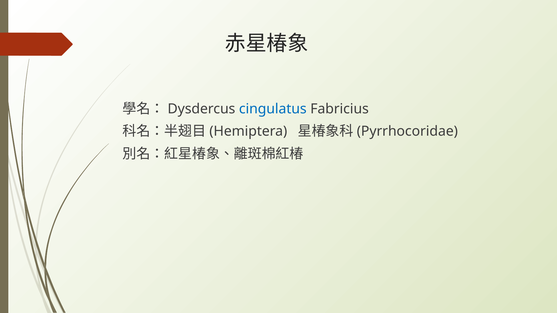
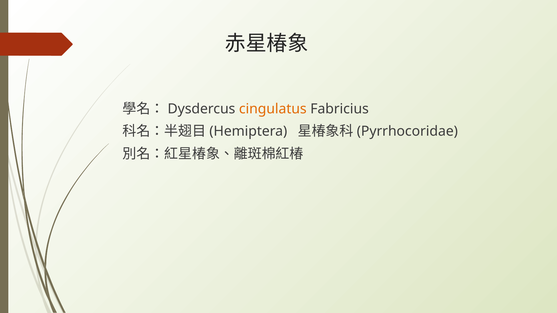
cingulatus colour: blue -> orange (273, 109)
